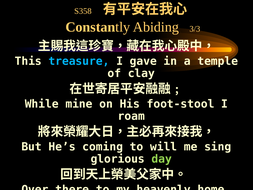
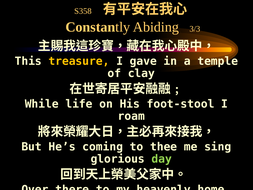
treasure colour: light blue -> yellow (79, 61)
mine: mine -> life (79, 104)
will: will -> thee (164, 147)
